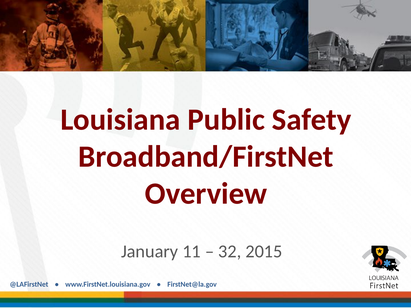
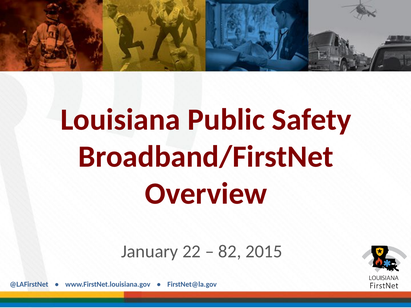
11: 11 -> 22 (192, 252)
32: 32 -> 82 (230, 252)
